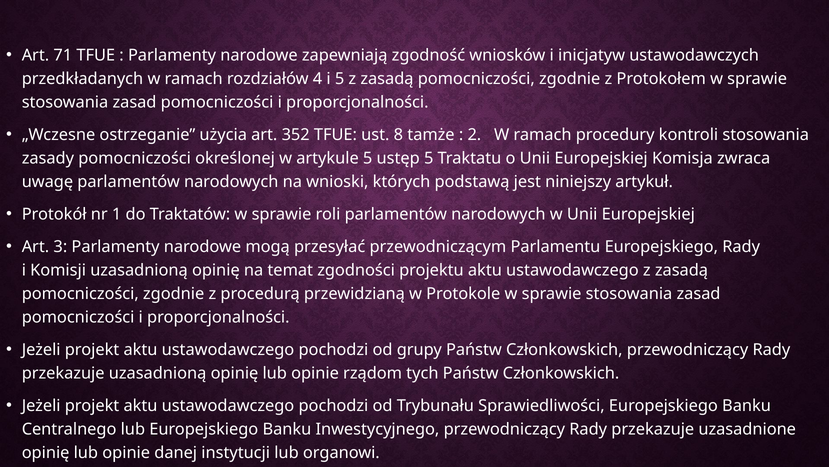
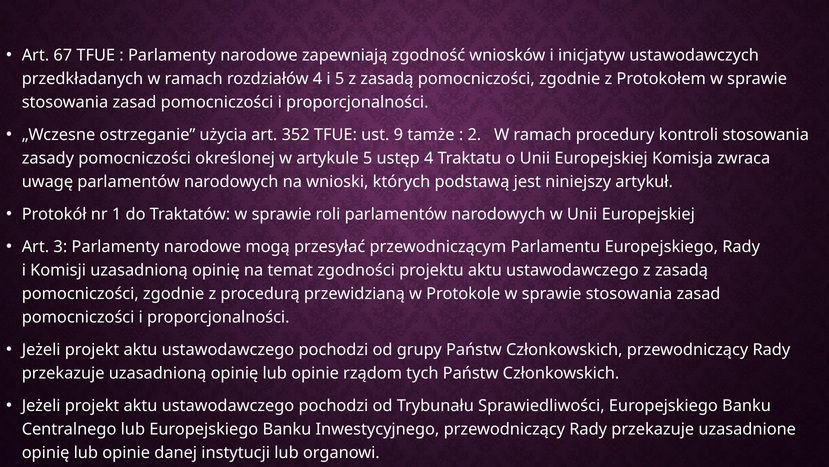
71: 71 -> 67 (63, 55)
8: 8 -> 9 (398, 135)
ustęp 5: 5 -> 4 (429, 158)
